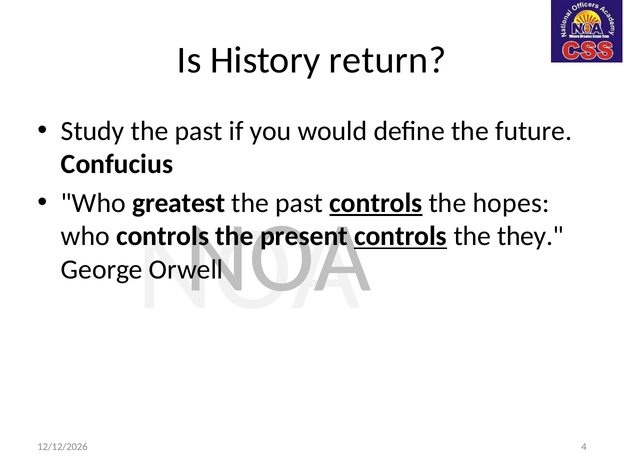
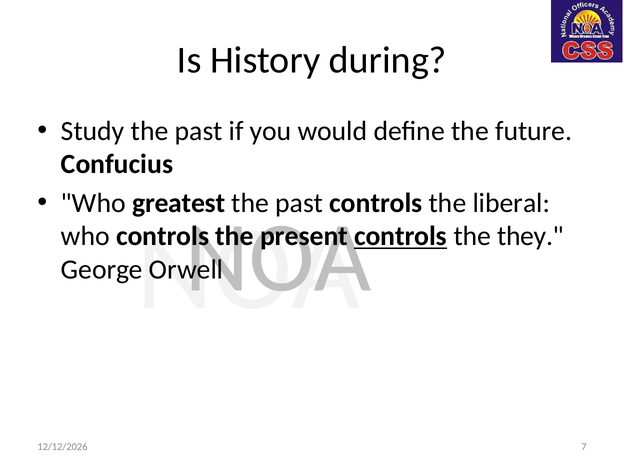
return: return -> during (388, 60)
controls underline: present -> none (376, 203)
hopes: hopes -> liberal (511, 203)
4: 4 -> 7 (584, 447)
